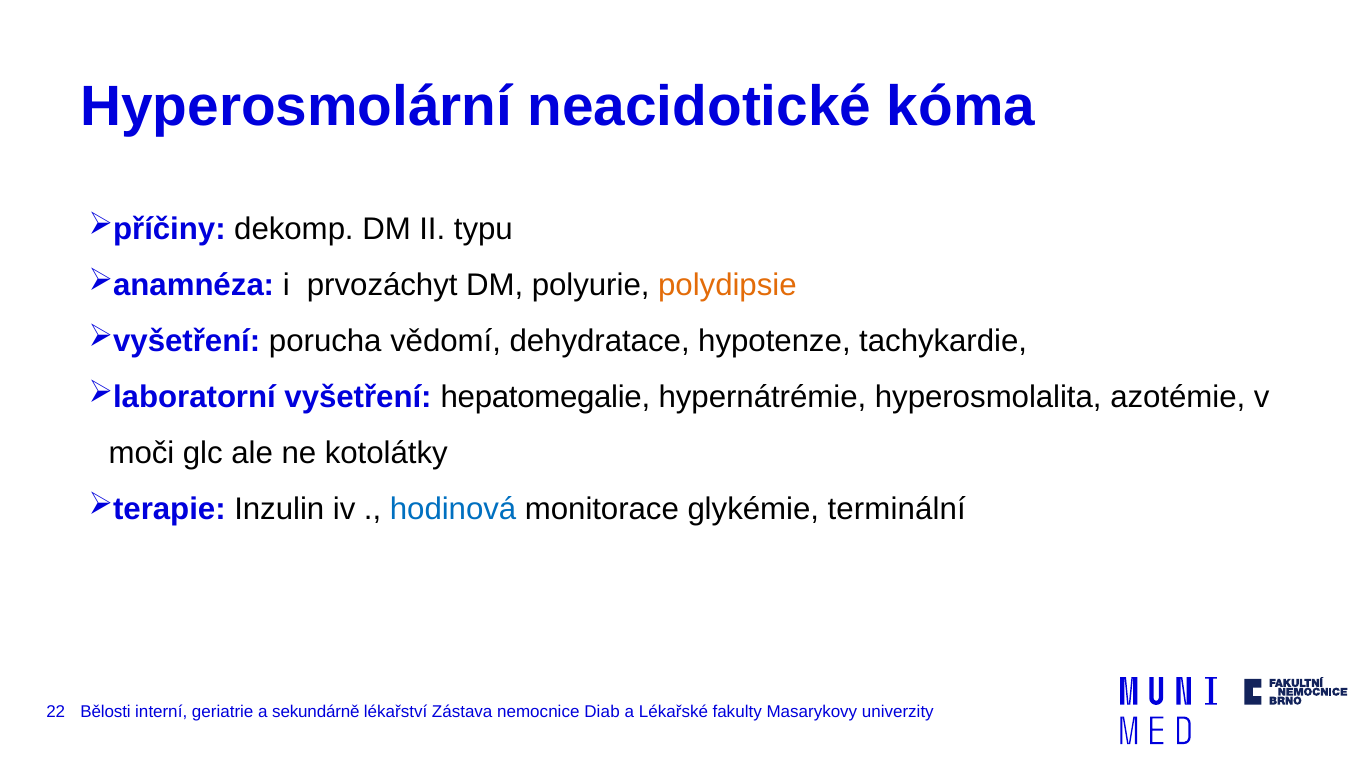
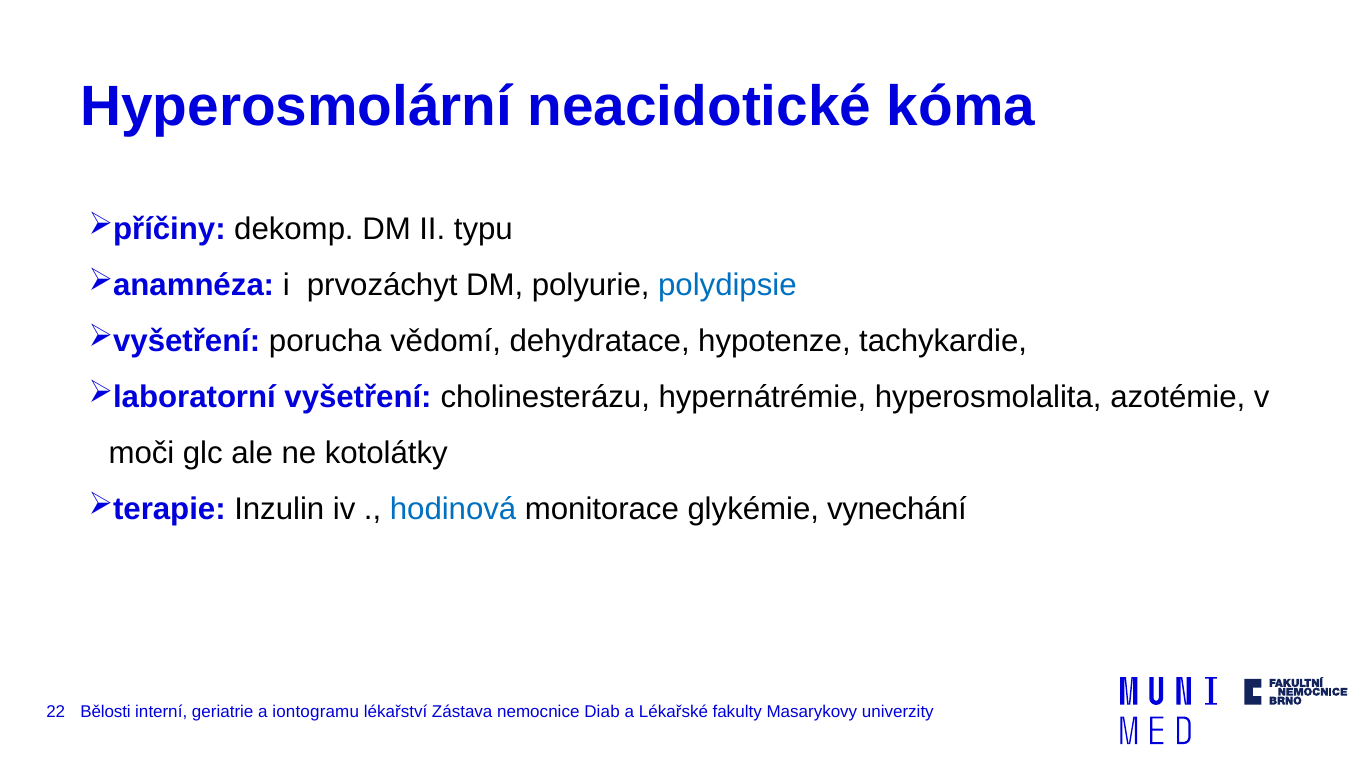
polydipsie colour: orange -> blue (727, 285)
hepatomegalie: hepatomegalie -> cholinesterázu (545, 397)
terminální: terminální -> vynechání (897, 509)
sekundárně: sekundárně -> iontogramu (316, 711)
